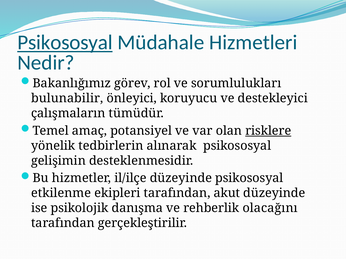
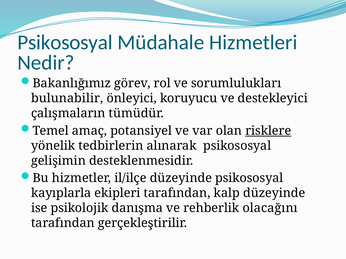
Psikososyal underline: present -> none (65, 43)
etkilenme: etkilenme -> kayıplarla (61, 193)
akut: akut -> kalp (227, 193)
